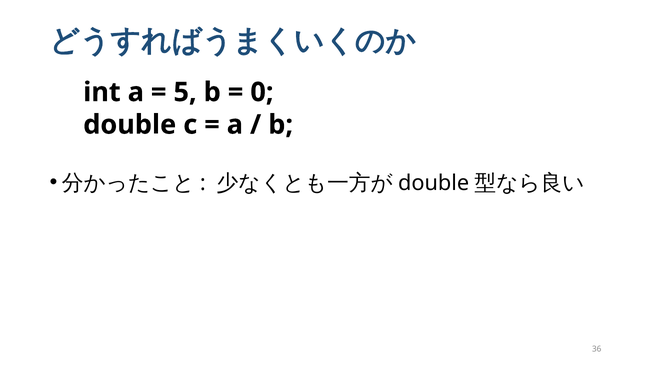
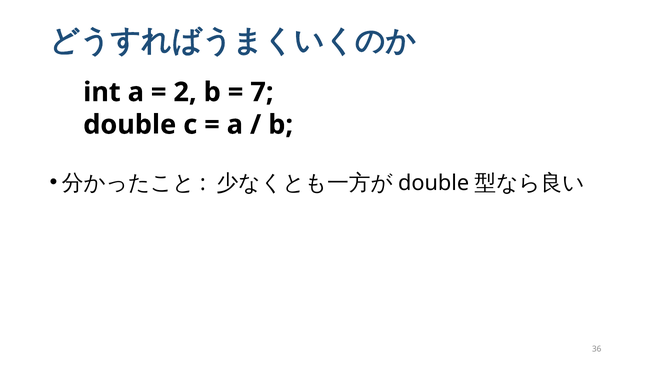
5: 5 -> 2 (185, 92)
0: 0 -> 7 (262, 92)
